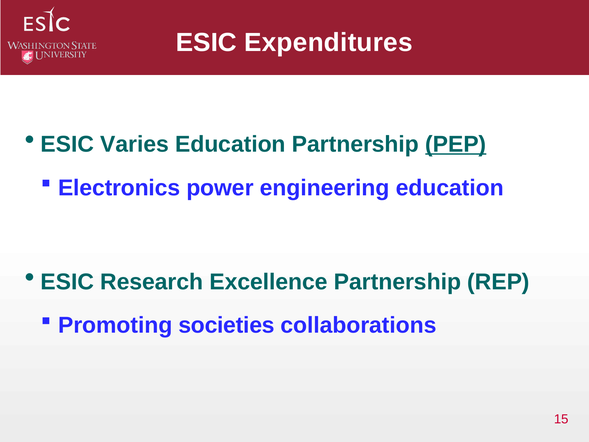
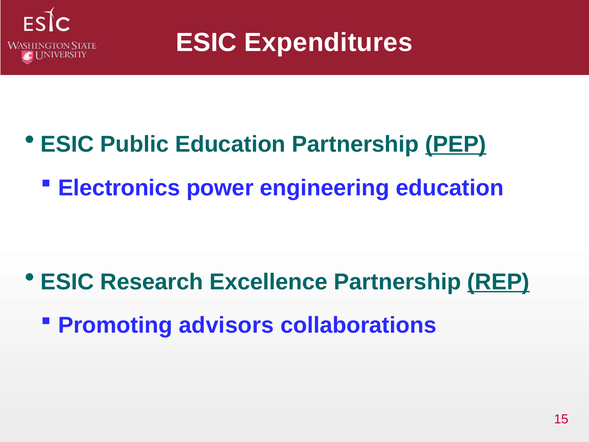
Varies: Varies -> Public (135, 144)
REP underline: none -> present (498, 282)
societies: societies -> advisors (226, 325)
